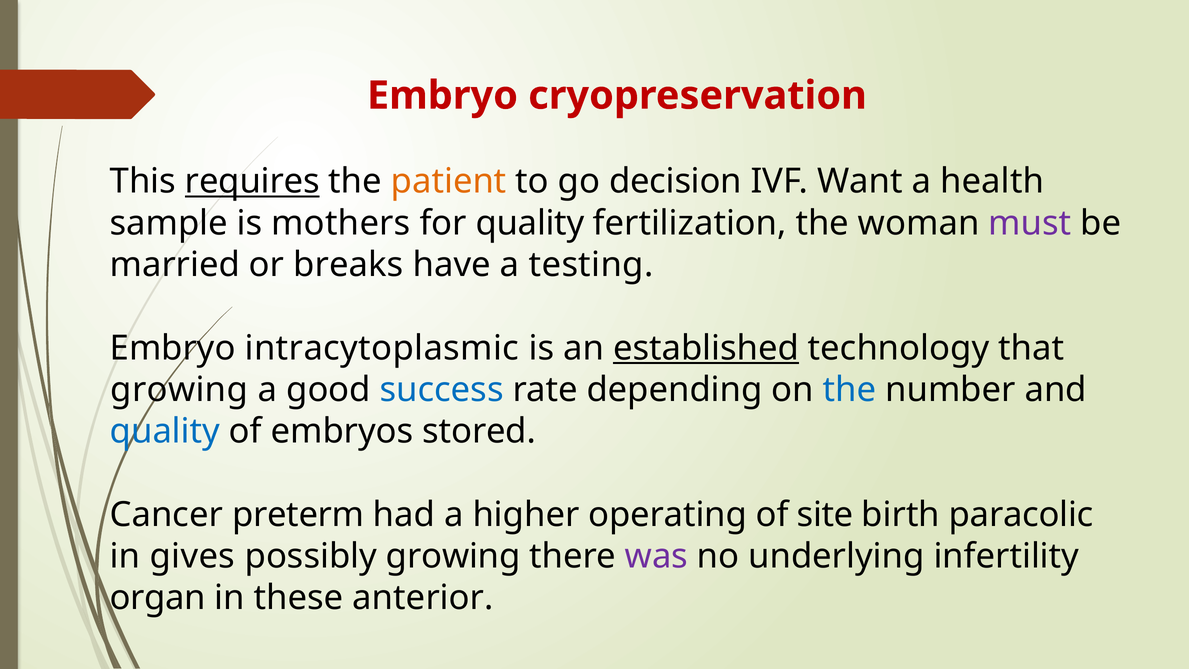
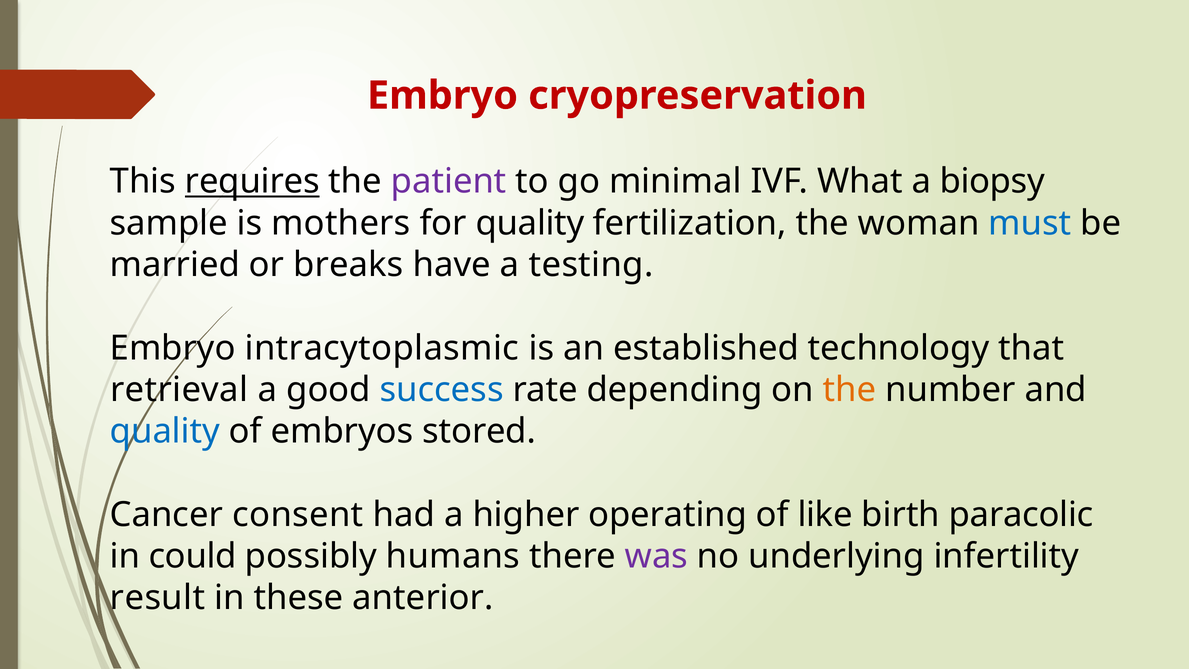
patient colour: orange -> purple (449, 181)
decision: decision -> minimal (675, 181)
Want: Want -> What (860, 181)
health: health -> biopsy (992, 181)
must colour: purple -> blue (1030, 223)
established underline: present -> none (706, 348)
growing: growing -> retrieval (179, 390)
the colour: blue -> orange (850, 390)
preterm: preterm -> consent (298, 515)
site: site -> like (825, 515)
gives: gives -> could (193, 556)
possibly growing: growing -> humans (453, 556)
organ: organ -> result (157, 598)
